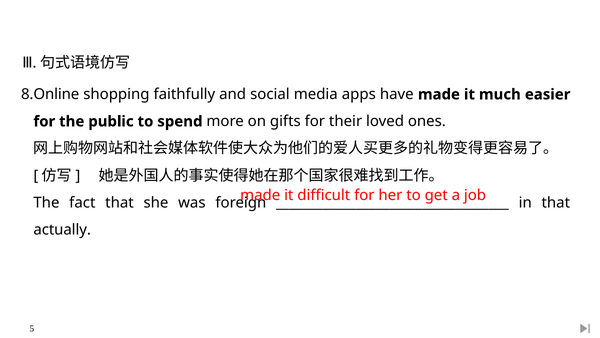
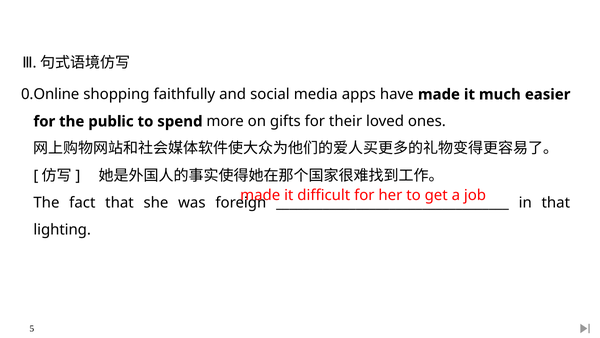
8.Online: 8.Online -> 0.Online (50, 94)
actually: actually -> lighting (62, 229)
